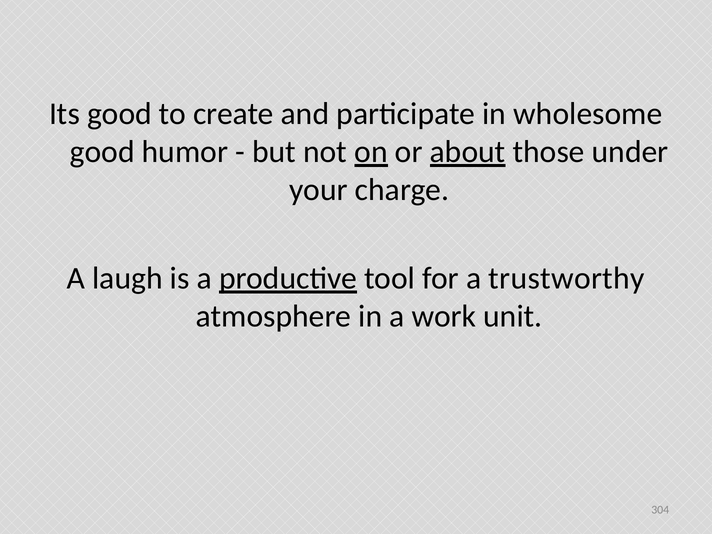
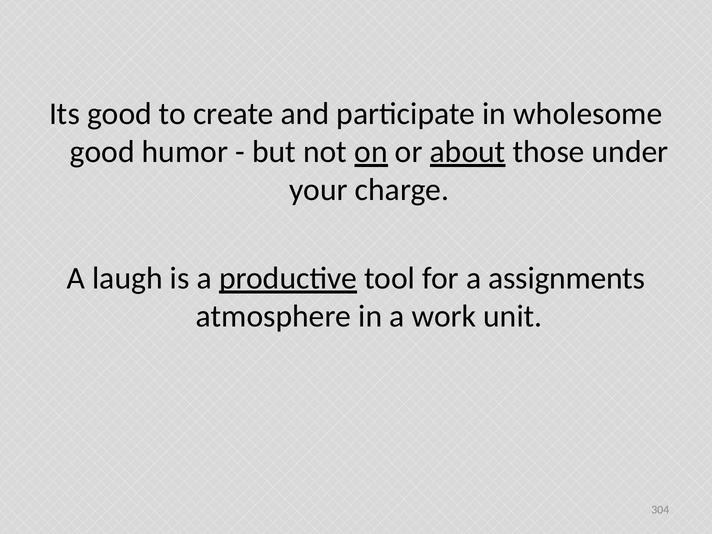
trustworthy: trustworthy -> assignments (567, 279)
